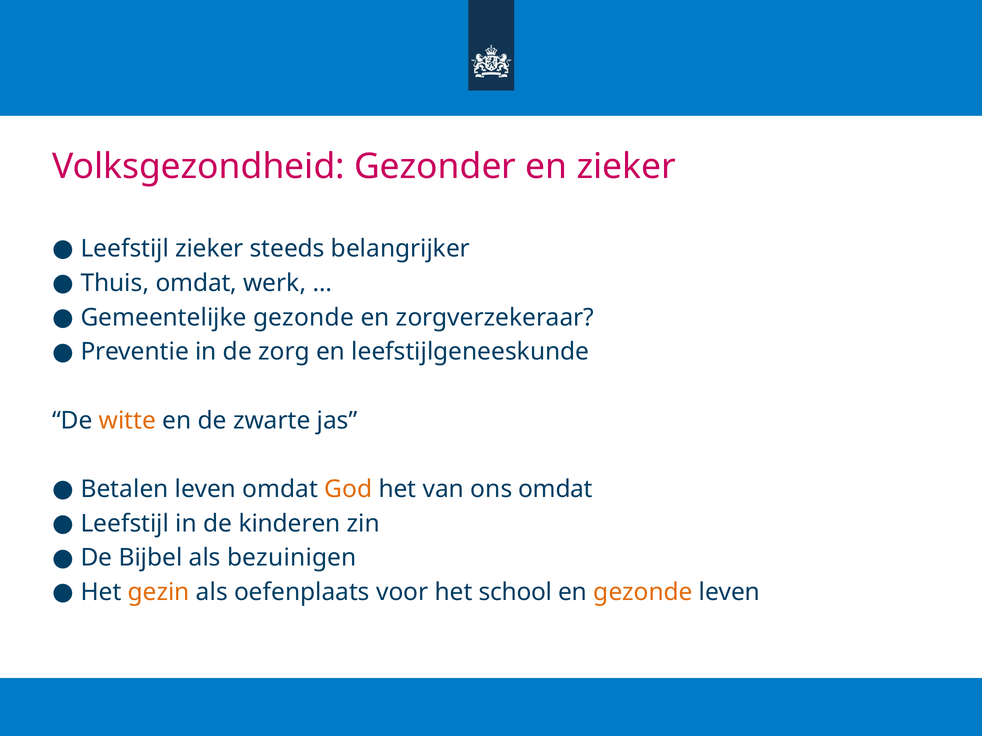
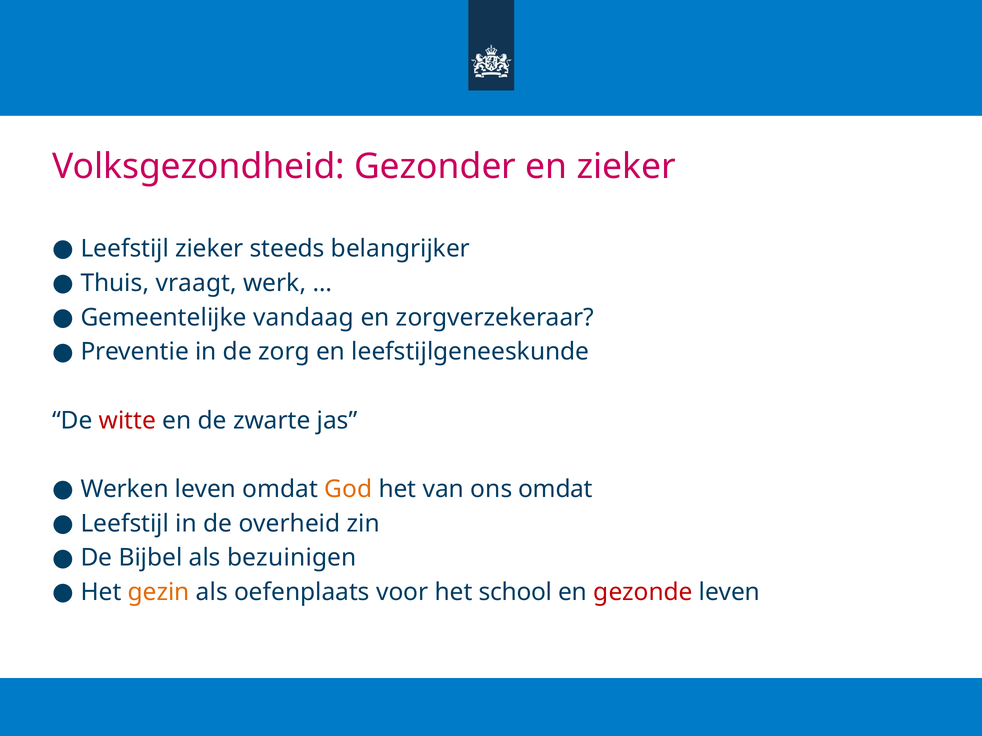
Thuis omdat: omdat -> vraagt (196, 283)
Gemeentelijke gezonde: gezonde -> vandaag (304, 318)
witte colour: orange -> red (127, 421)
Betalen: Betalen -> Werken (125, 490)
kinderen: kinderen -> overheid (289, 524)
gezonde colour: orange -> red (643, 593)
